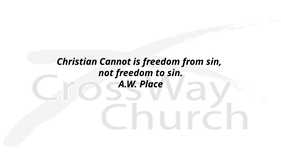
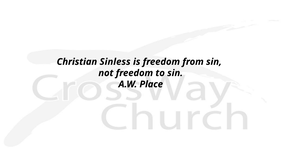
Cannot: Cannot -> Sinless (115, 62)
